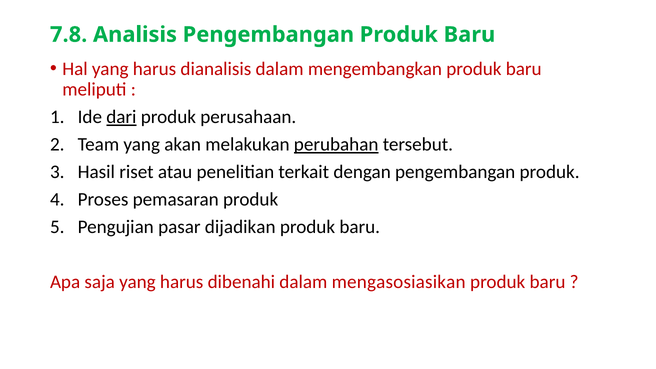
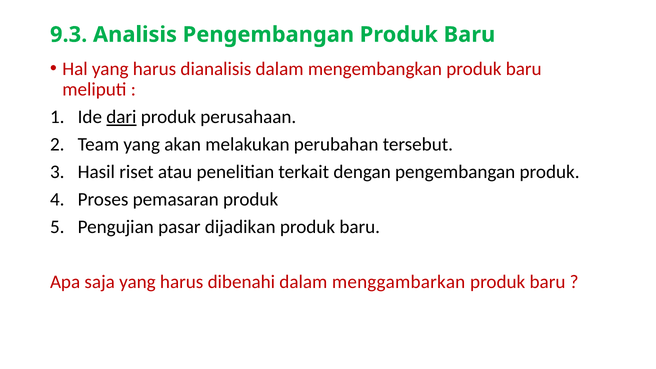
7.8: 7.8 -> 9.3 (69, 35)
perubahan underline: present -> none (336, 144)
mengasosiasikan: mengasosiasikan -> menggambarkan (399, 282)
